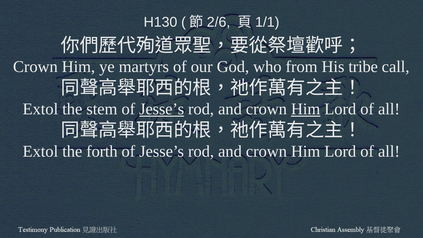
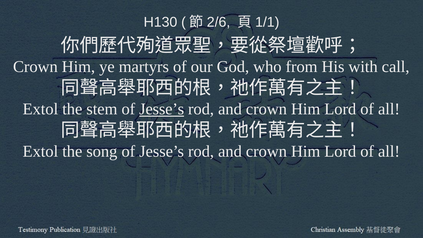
tribe: tribe -> with (363, 67)
Him underline: present -> none (306, 109)
forth: forth -> song (102, 151)
